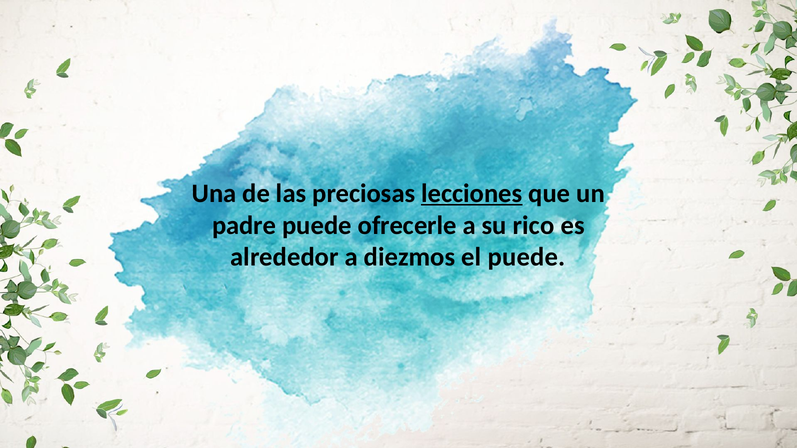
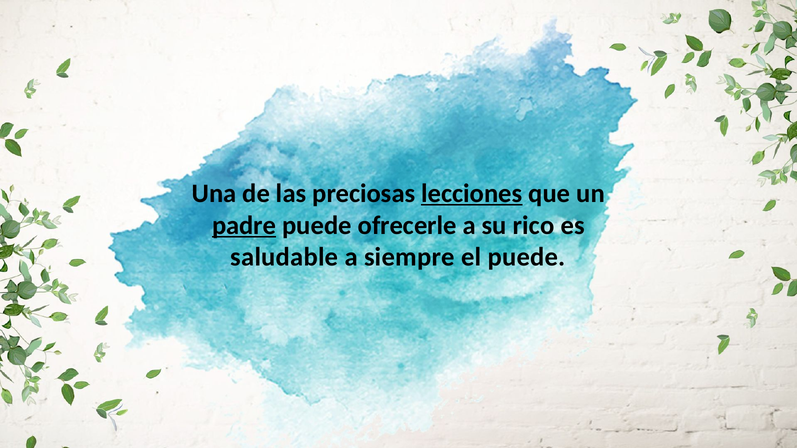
padre underline: none -> present (244, 225)
alrededor: alrededor -> saludable (284, 257)
diezmos: diezmos -> siempre (409, 257)
